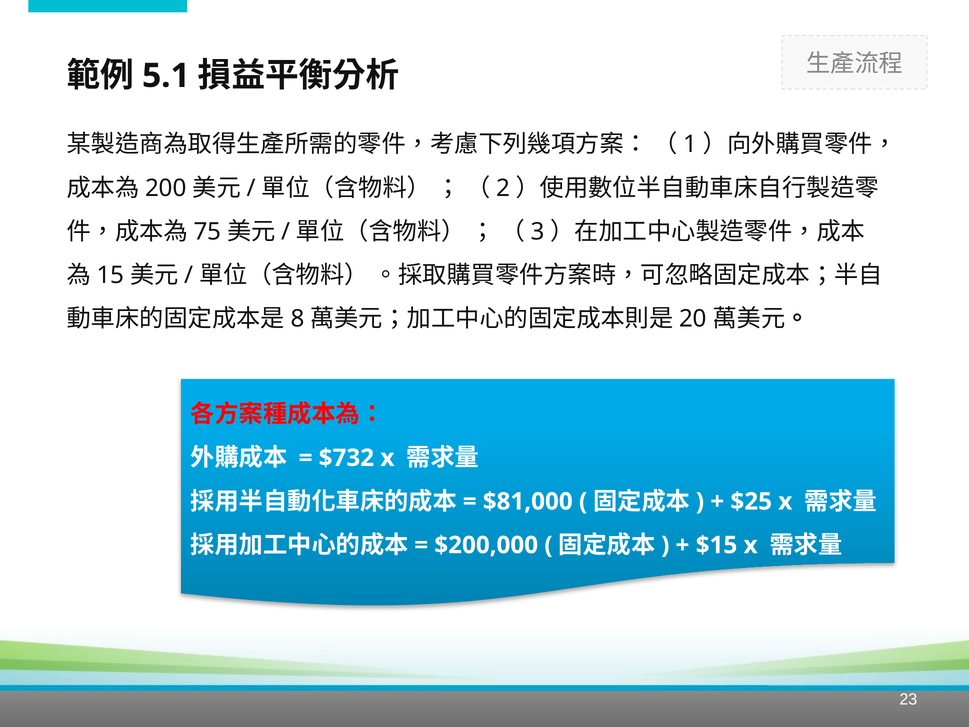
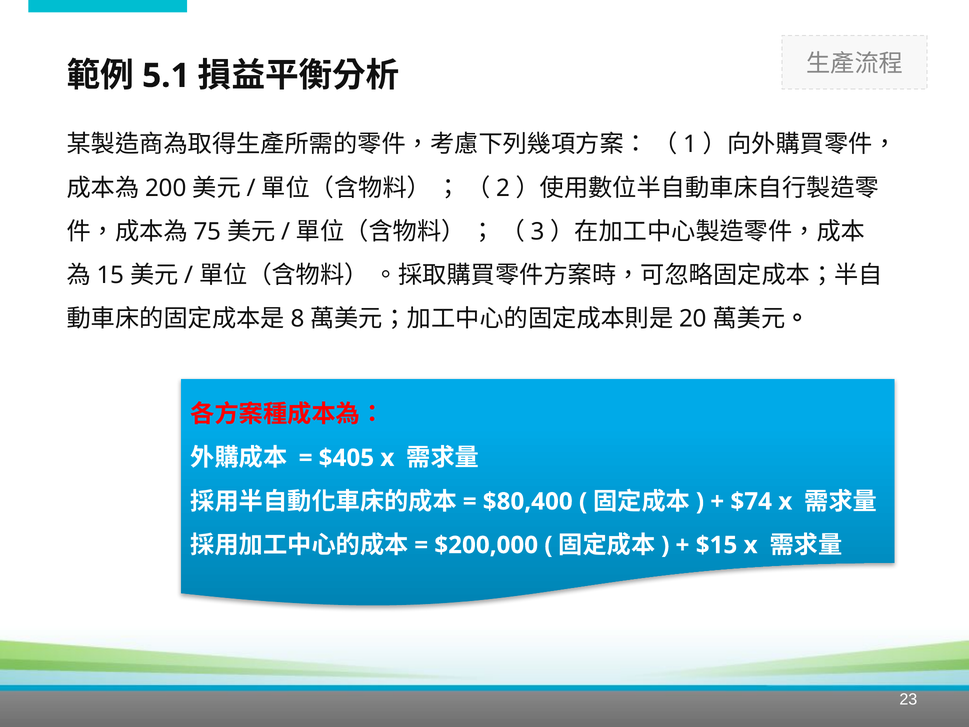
$732: $732 -> $405 (346, 458)
$81,000: $81,000 -> $80,400 (528, 501)
$25: $25 -> $74 (751, 501)
